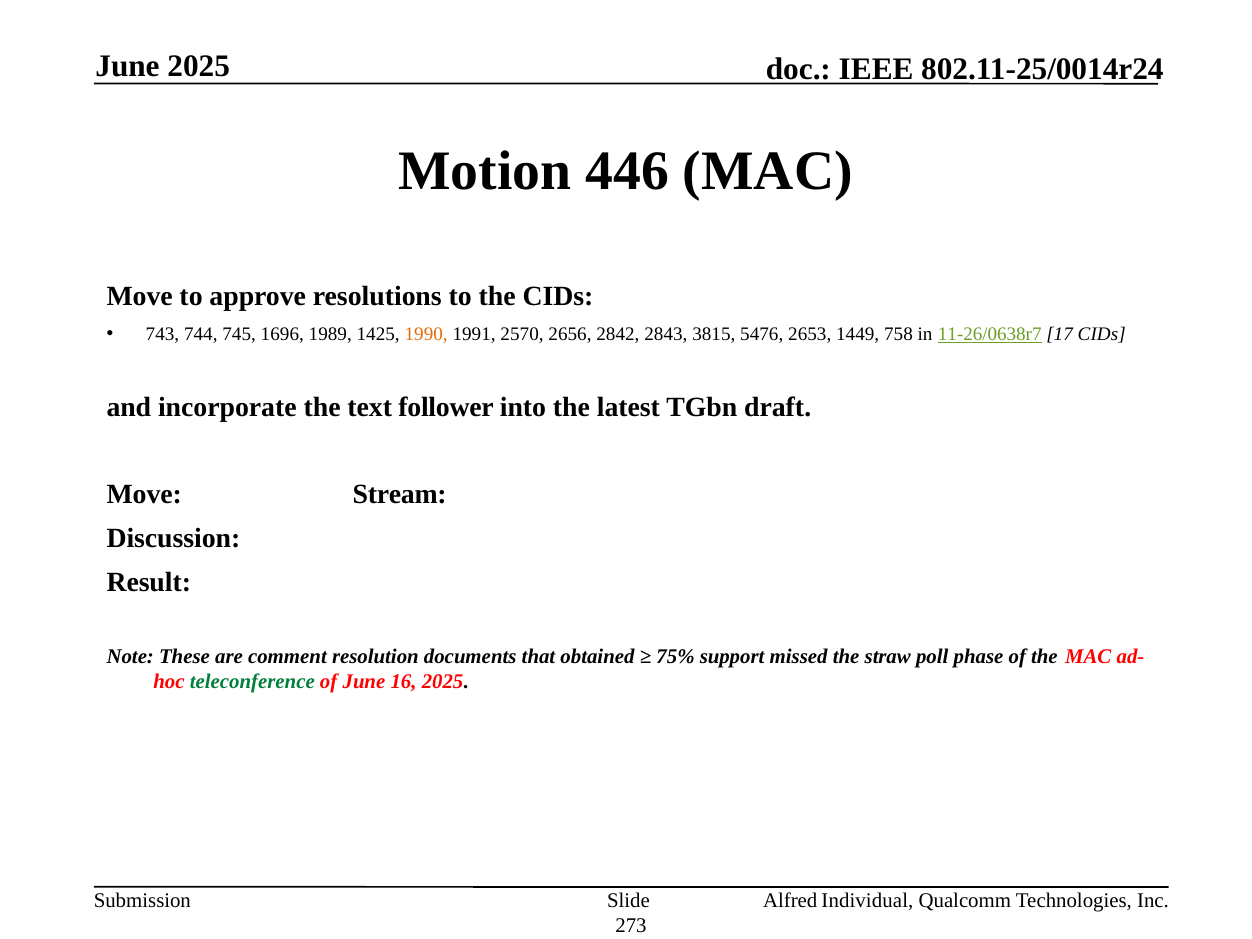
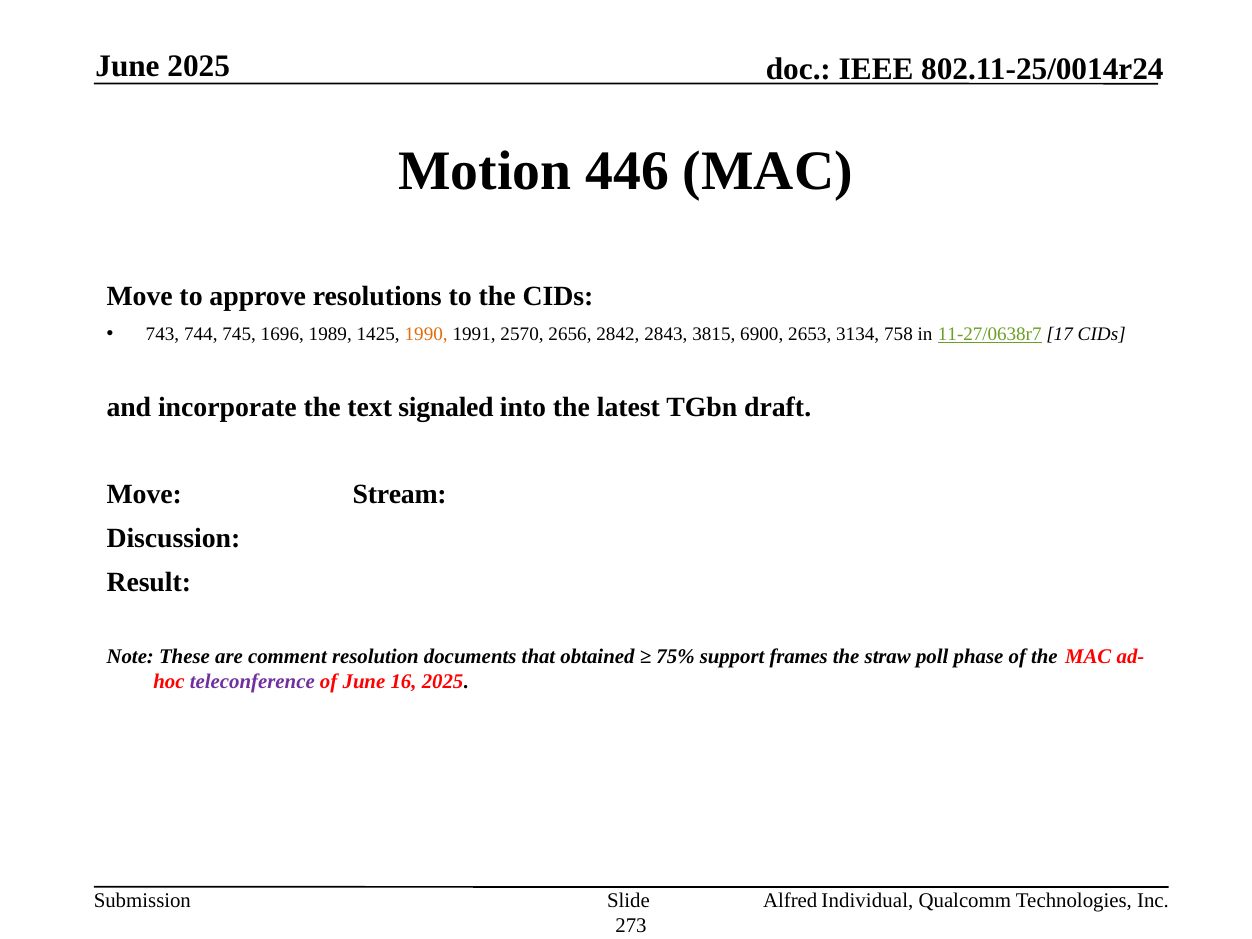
5476: 5476 -> 6900 (762, 334)
1449: 1449 -> 3134 (858, 334)
11-26/0638r7: 11-26/0638r7 -> 11-27/0638r7 (990, 334)
follower: follower -> signaled (446, 407)
missed: missed -> frames (799, 657)
teleconference colour: green -> purple (252, 682)
